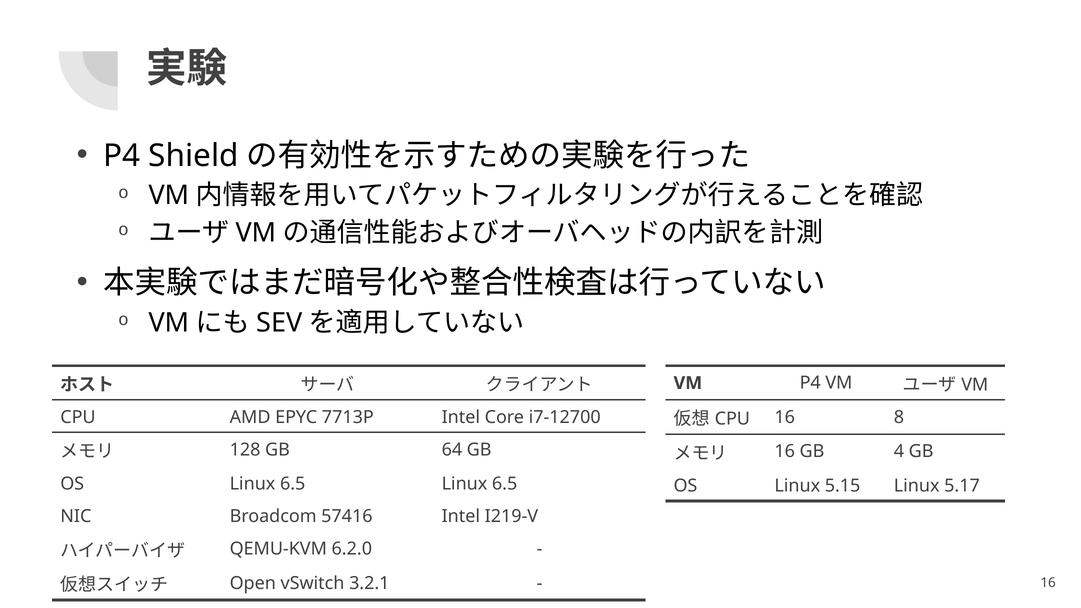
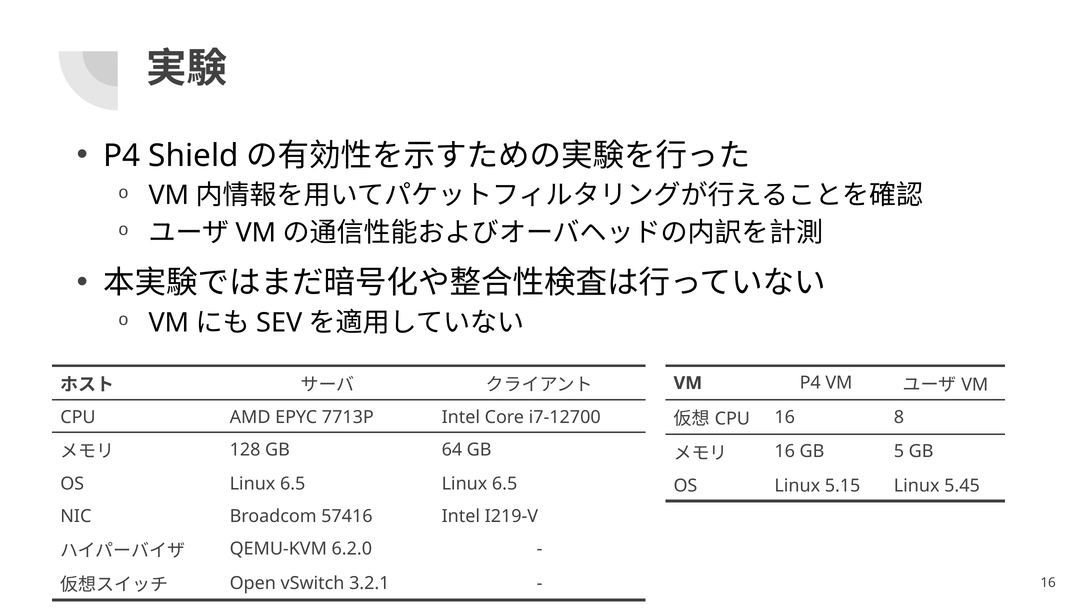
4: 4 -> 5 (899, 452)
5.17: 5.17 -> 5.45 (962, 486)
